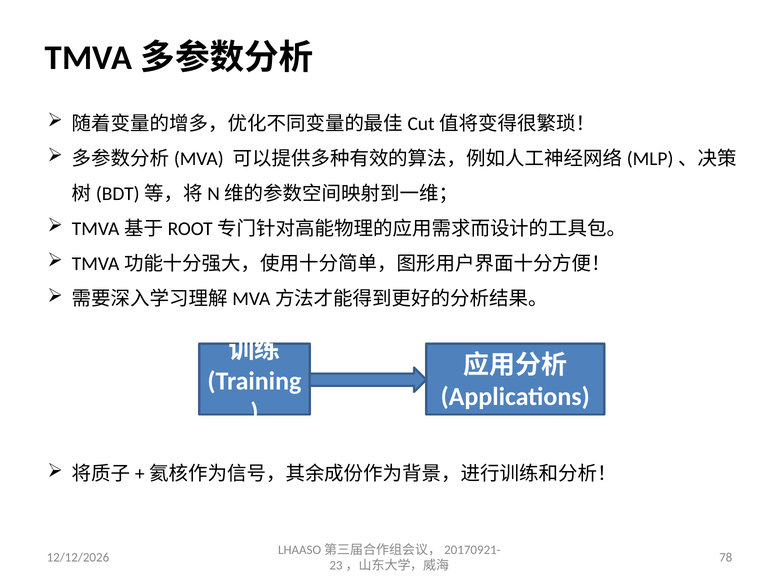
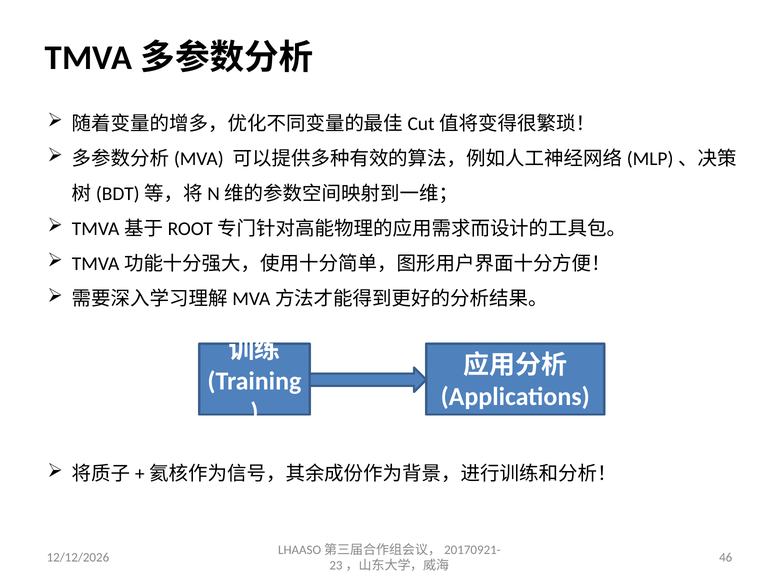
78: 78 -> 46 (726, 558)
